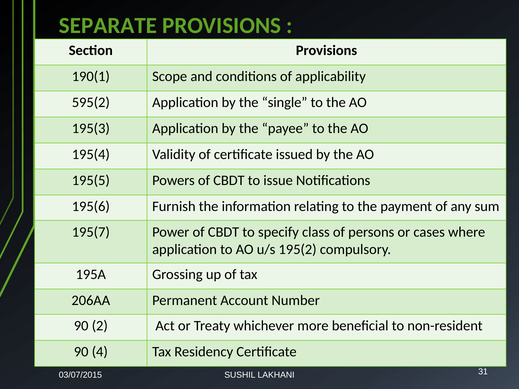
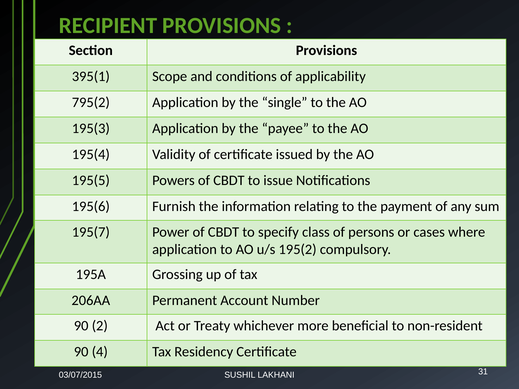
SEPARATE: SEPARATE -> RECIPIENT (108, 26)
190(1: 190(1 -> 395(1 (91, 77)
595(2: 595(2 -> 795(2 (91, 103)
